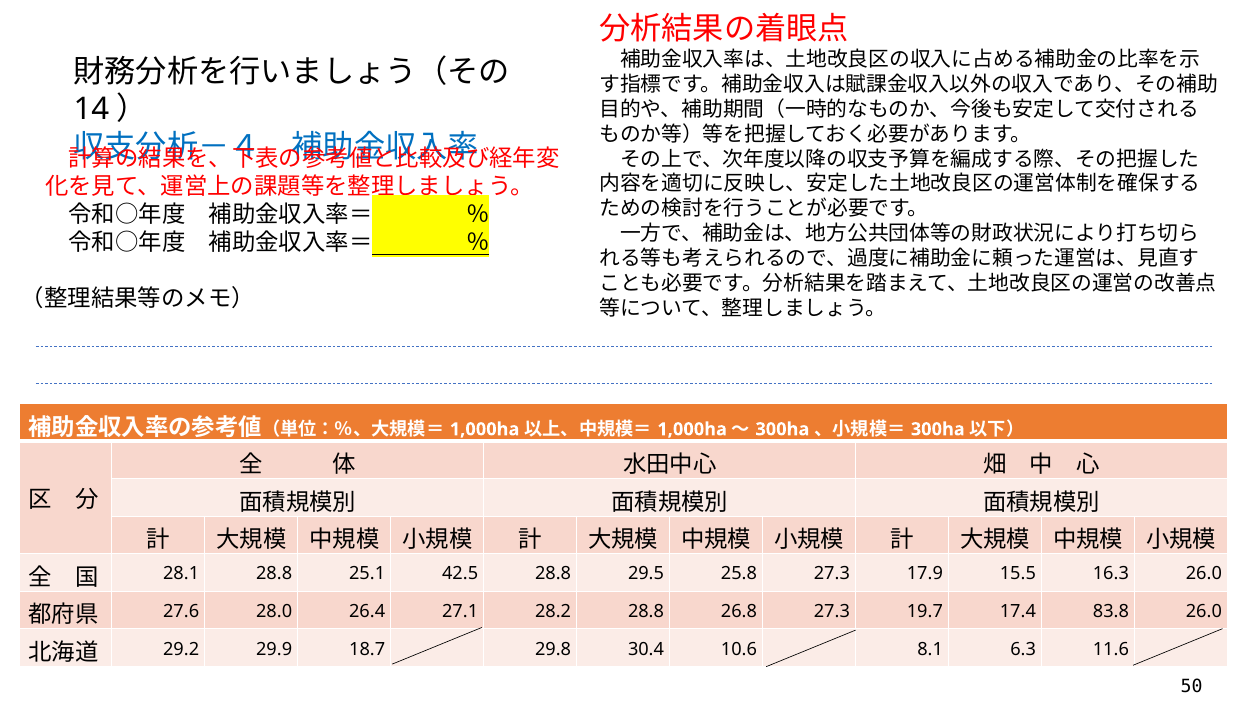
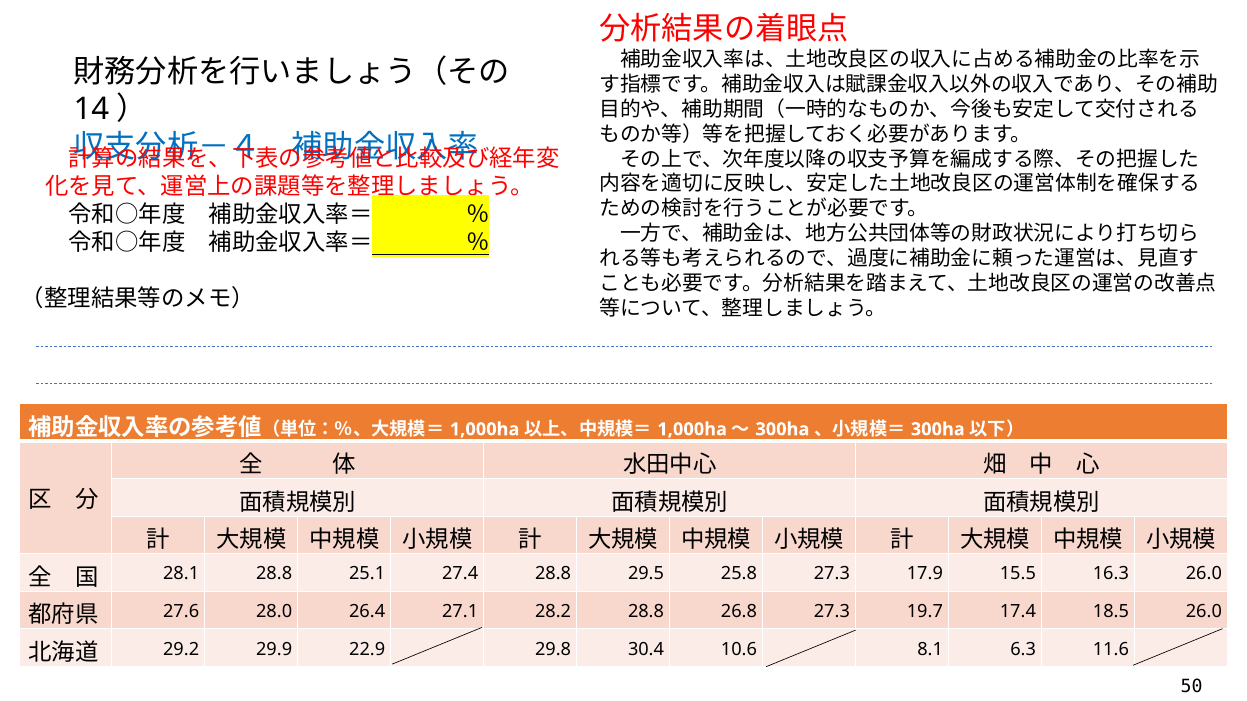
42.5: 42.5 -> 27.4 (460, 574)
83.8: 83.8 -> 18.5 (1111, 612)
18.7: 18.7 -> 22.9 (367, 649)
